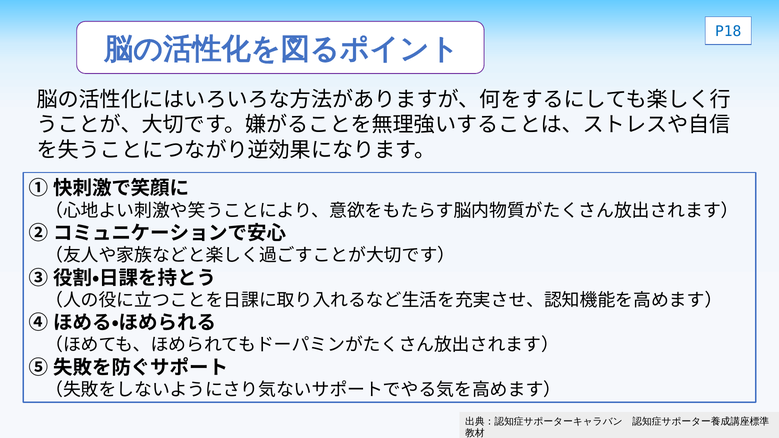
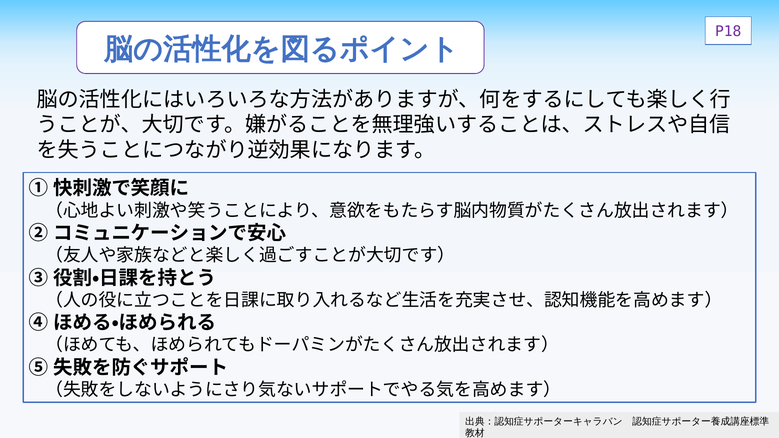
P18 colour: blue -> purple (728, 32)
